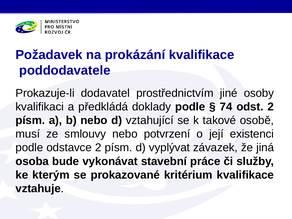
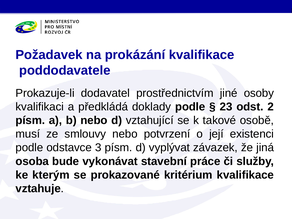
74: 74 -> 23 (226, 107)
odstavce 2: 2 -> 3 (98, 148)
